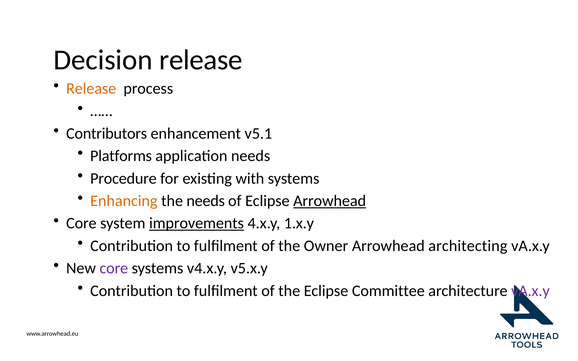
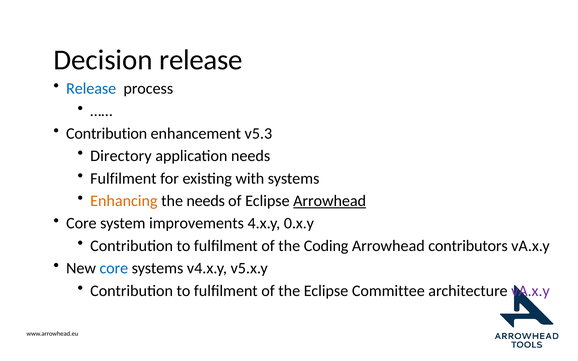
Release colour: orange -> blue (91, 89)
Contributors: Contributors -> Contribution (107, 134)
v5.1: v5.1 -> v5.3 (258, 134)
Platforms: Platforms -> Directory (121, 156)
Procedure: Procedure -> Fulfilment (123, 178)
improvements underline: present -> none (197, 223)
1.x.y: 1.x.y -> 0.x.y (299, 223)
Owner: Owner -> Coding (326, 246)
architecting: architecting -> contributors (468, 246)
core colour: purple -> blue (114, 268)
